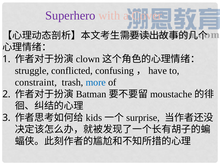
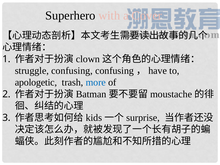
Superhero colour: purple -> black (70, 16)
struggle conflicted: conflicted -> confusing (72, 71)
constraint: constraint -> apologetic (36, 82)
